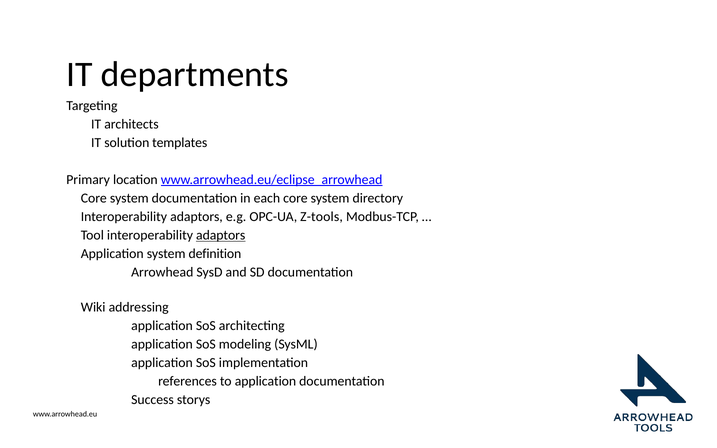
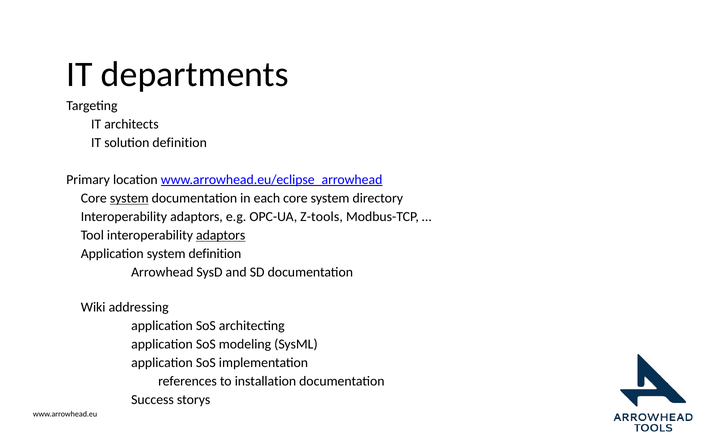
solution templates: templates -> definition (180, 143)
system underline: none -> present (129, 198)
to application: application -> installation (265, 381)
